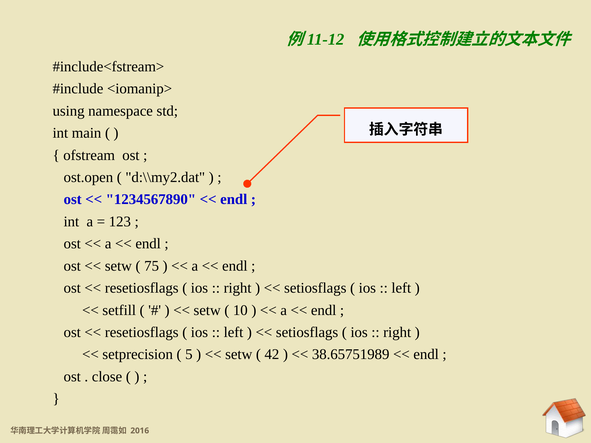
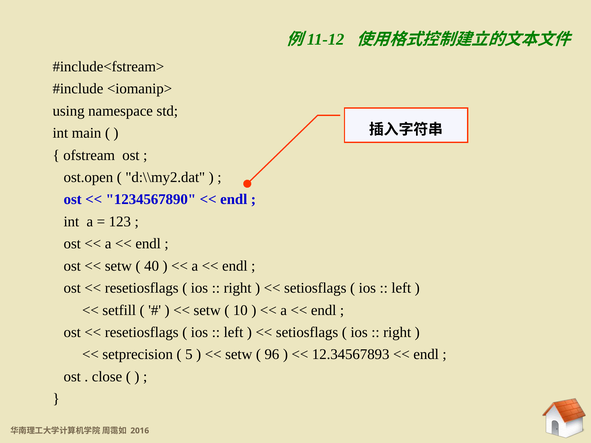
75: 75 -> 40 (152, 266)
42: 42 -> 96 (272, 355)
38.65751989: 38.65751989 -> 12.34567893 (351, 355)
